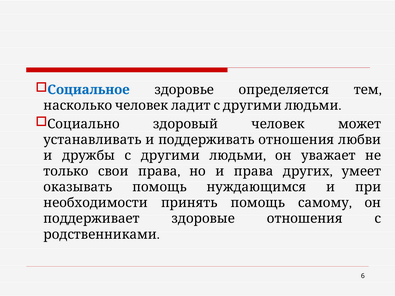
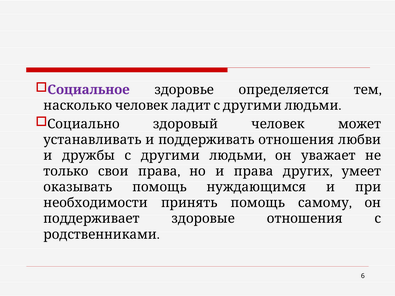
Социальное colour: blue -> purple (89, 90)
